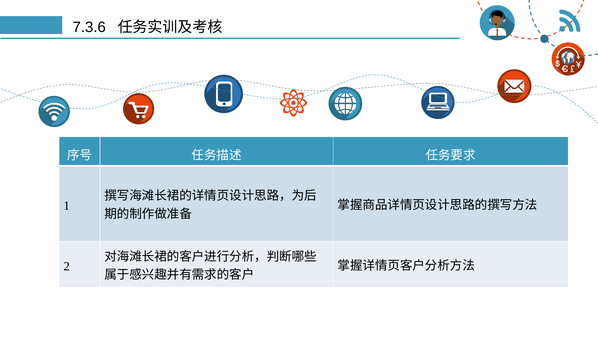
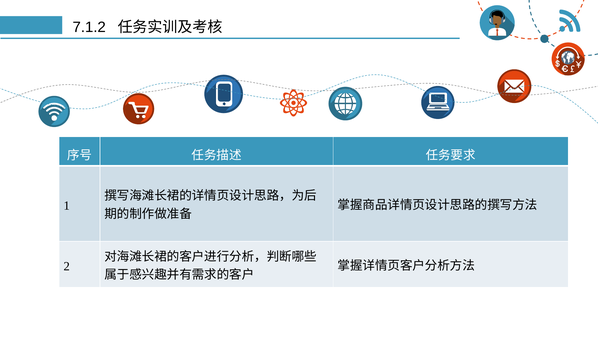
7.3.6: 7.3.6 -> 7.1.2 (89, 27)
